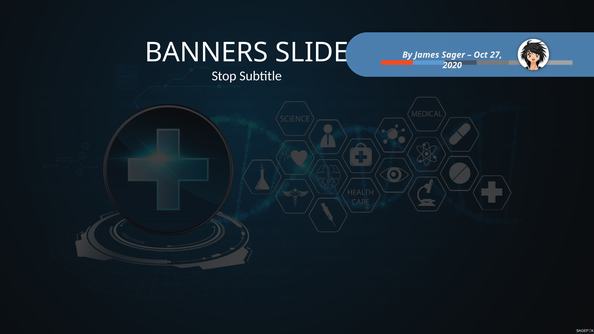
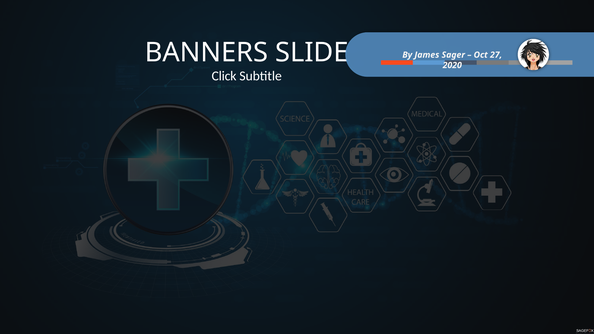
Stop: Stop -> Click (224, 76)
